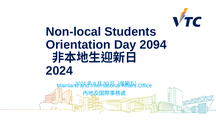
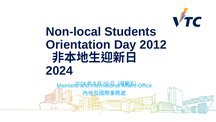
2094: 2094 -> 2012 (153, 45)
